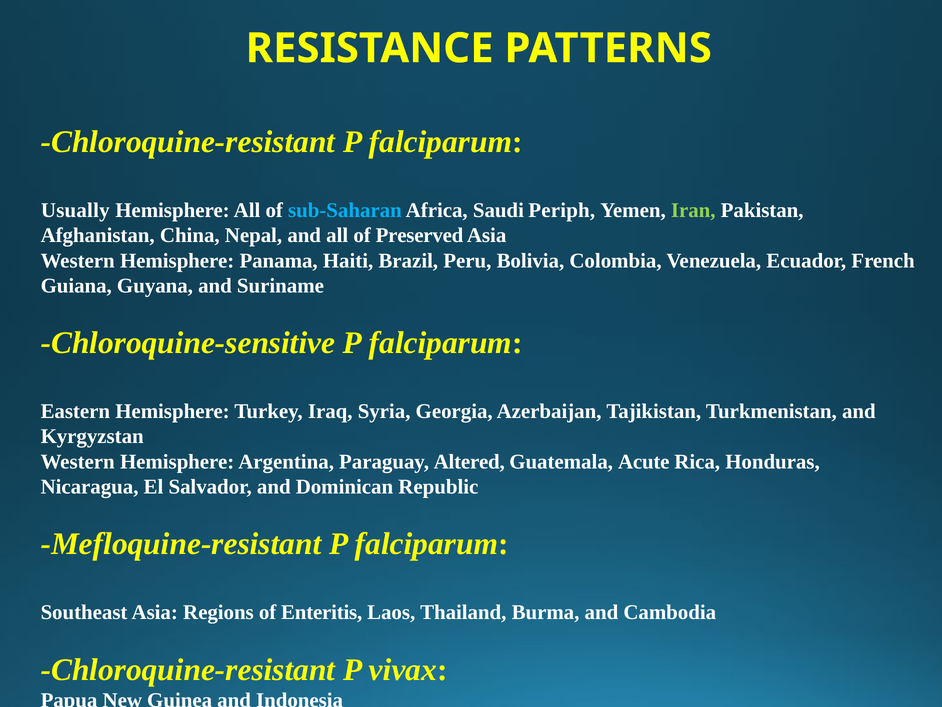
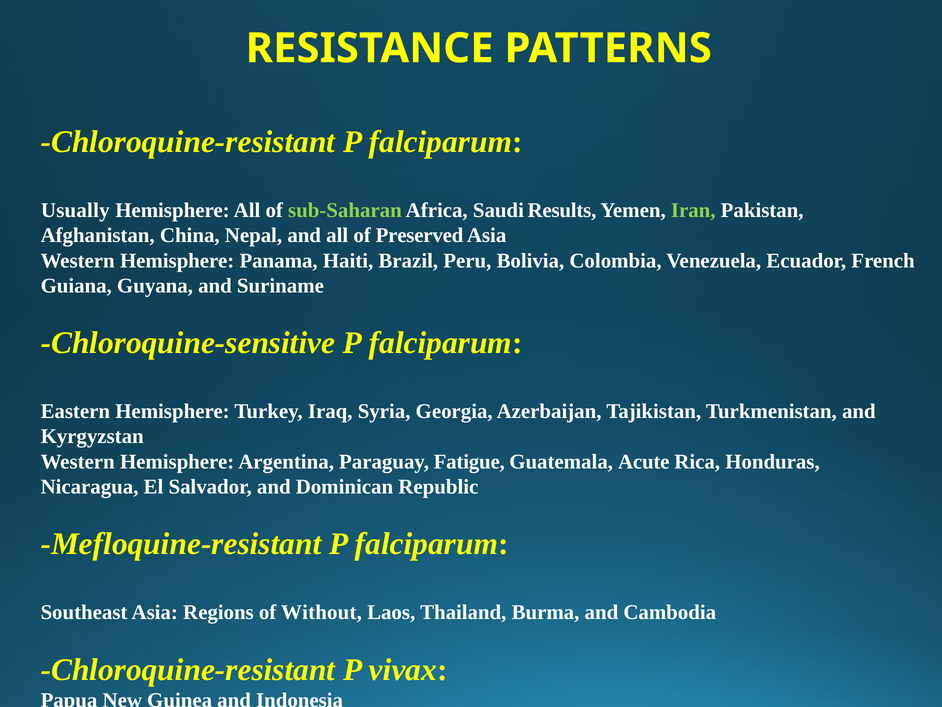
sub-Saharan colour: light blue -> light green (345, 210)
Periph: Periph -> Results (562, 210)
Altered: Altered -> Fatigue (469, 461)
Enteritis: Enteritis -> Without (322, 612)
